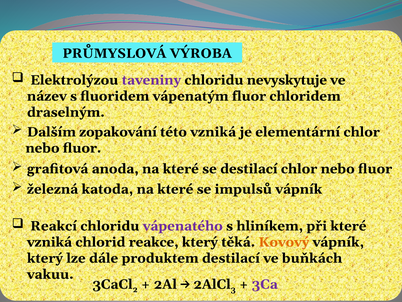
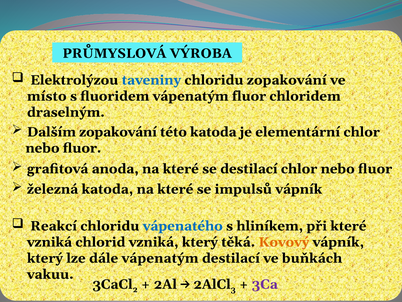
taveniny colour: purple -> blue (151, 80)
chloridu nevyskytuje: nevyskytuje -> zopakování (287, 80)
název: název -> místo (47, 96)
této vzniká: vzniká -> katoda (213, 132)
vápenatého colour: purple -> blue (183, 226)
chlorid reakce: reakce -> vzniká (154, 242)
dále produktem: produktem -> vápenatým (160, 258)
